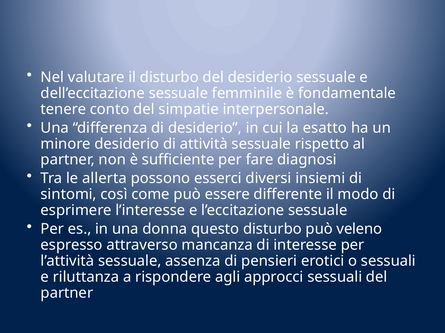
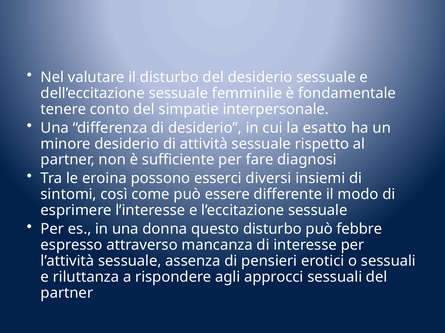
allerta: allerta -> eroina (105, 179)
veleno: veleno -> febbre (359, 230)
